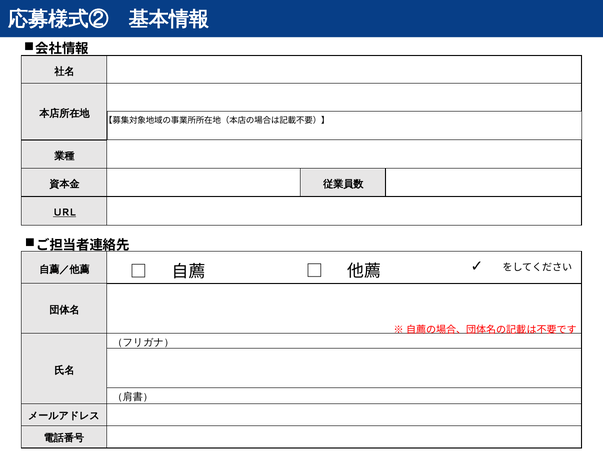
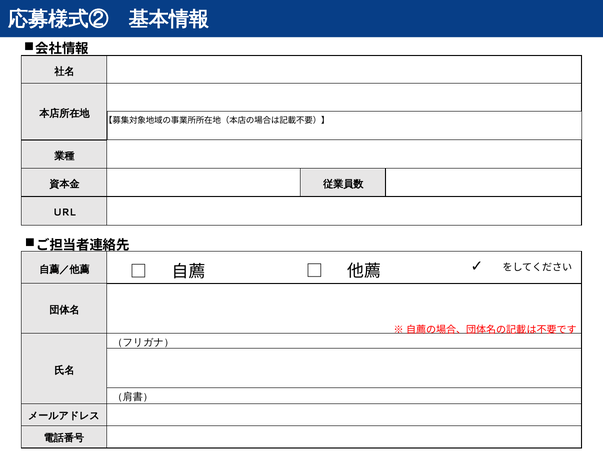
URL underline: present -> none (65, 213)
